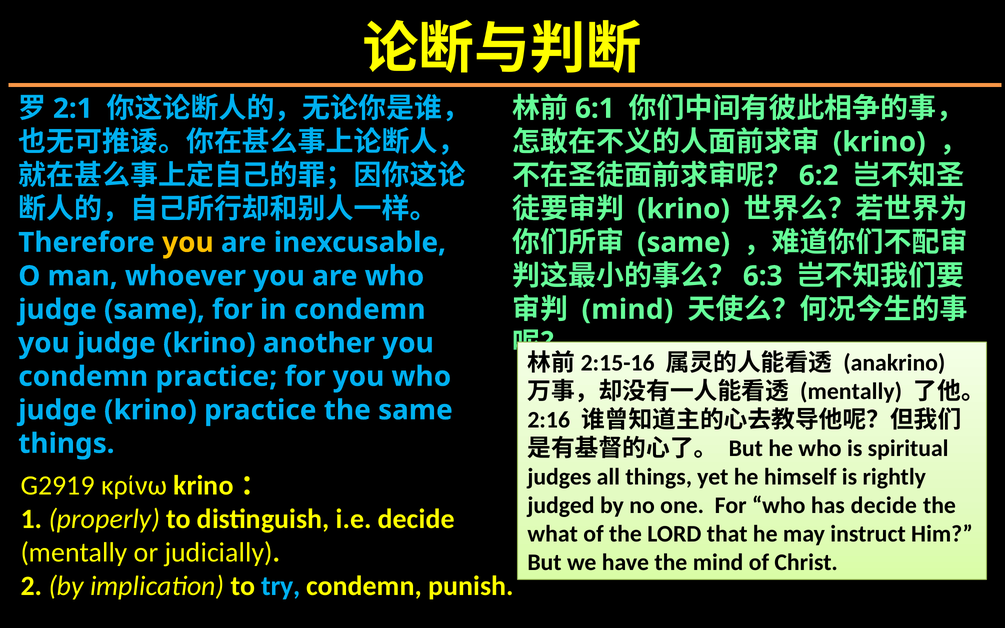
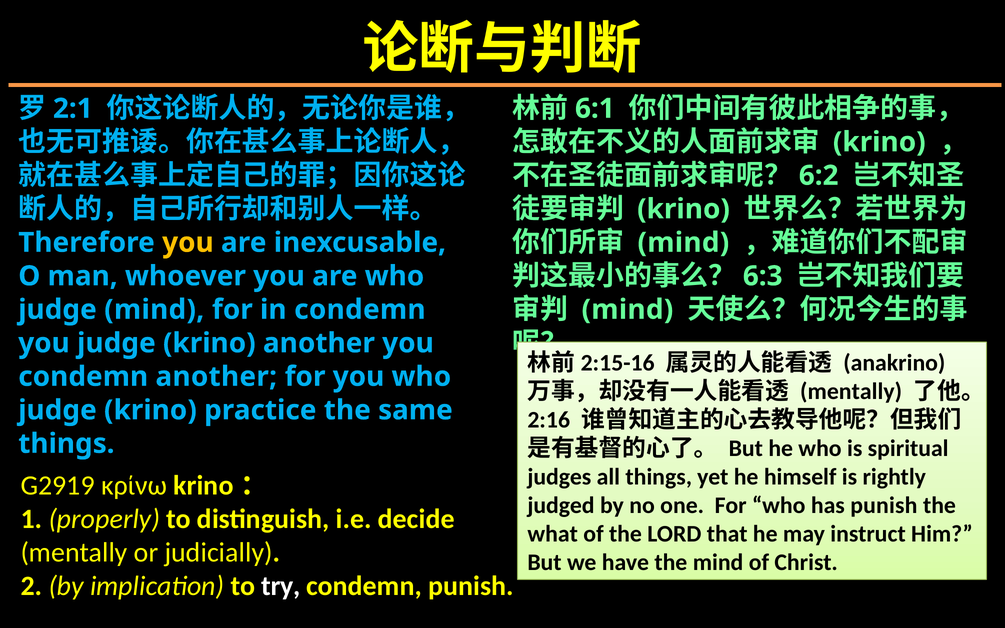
same: same -> mind (683, 243)
judge same: same -> mind (154, 310)
condemn practice: practice -> another (216, 377)
has decide: decide -> punish (884, 505)
try colour: light blue -> white (281, 586)
